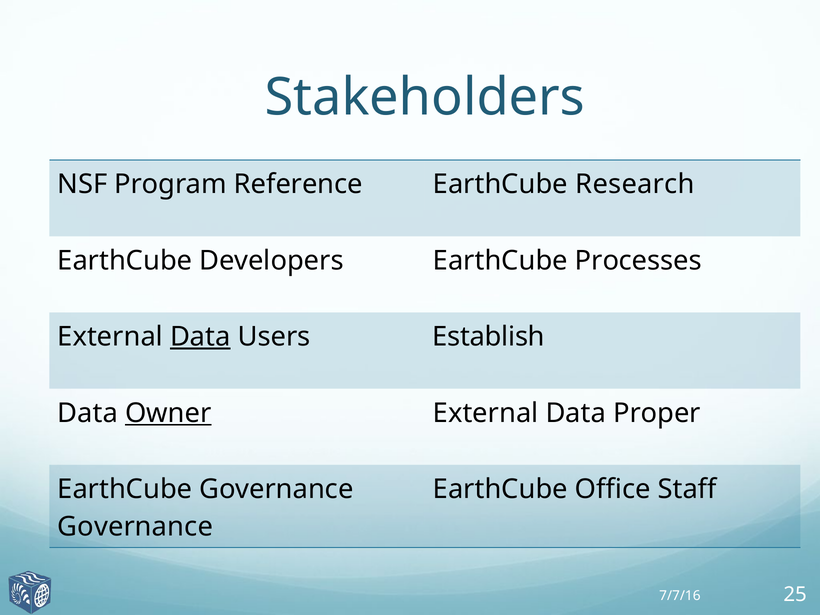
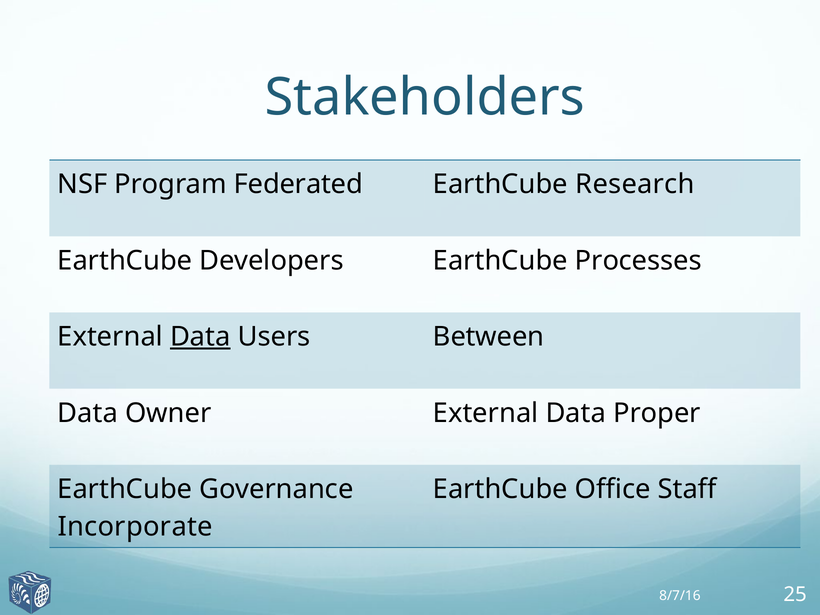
Reference: Reference -> Federated (298, 184)
Establish: Establish -> Between (489, 337)
Owner underline: present -> none (168, 413)
Governance: Governance -> Incorporate (135, 526)
7/7/16: 7/7/16 -> 8/7/16 (680, 596)
